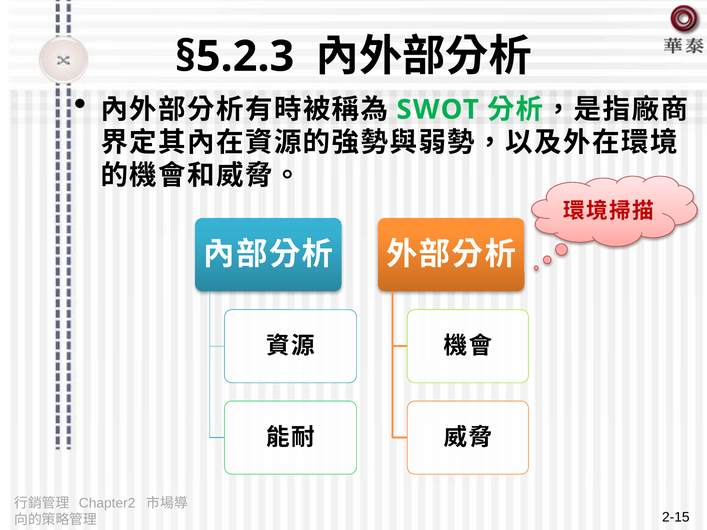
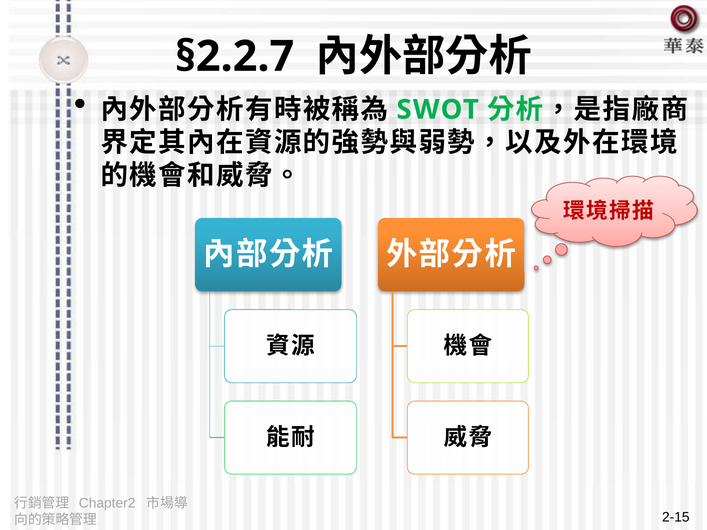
§5.2.3: §5.2.3 -> §2.2.7 (235, 57)
